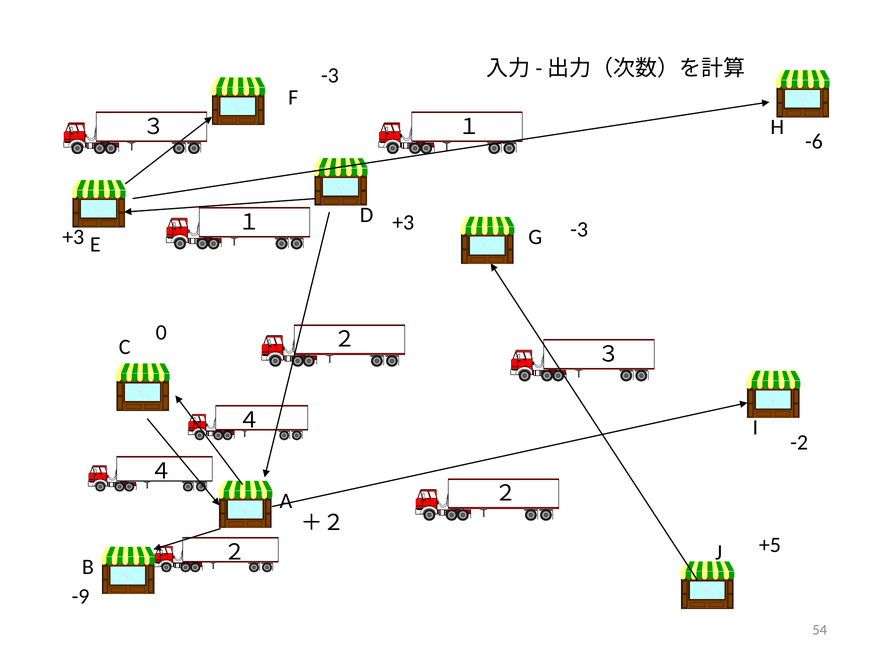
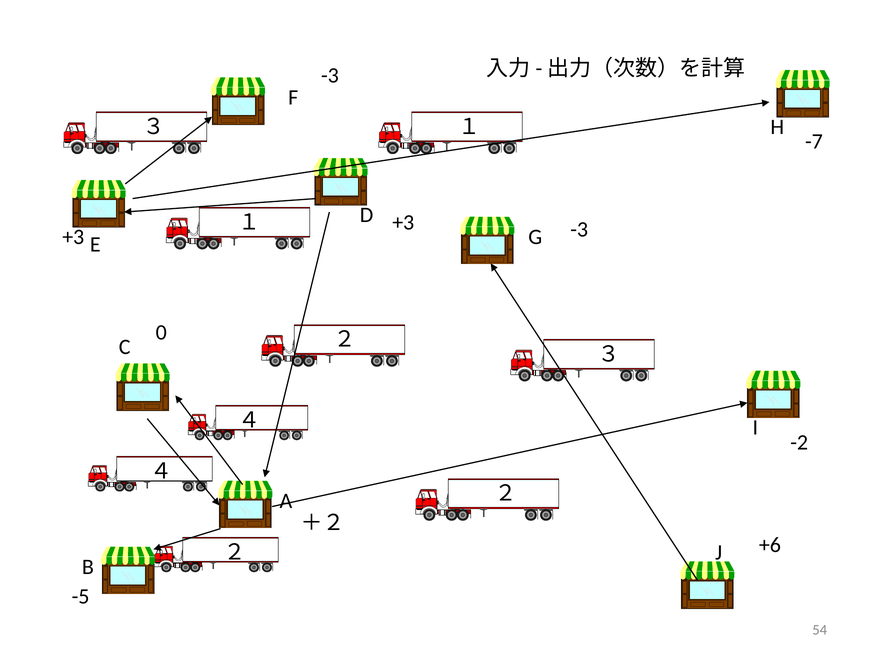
-6: -6 -> -7 (814, 142)
+5: +5 -> +6 (770, 545)
-9: -9 -> -5 (81, 596)
